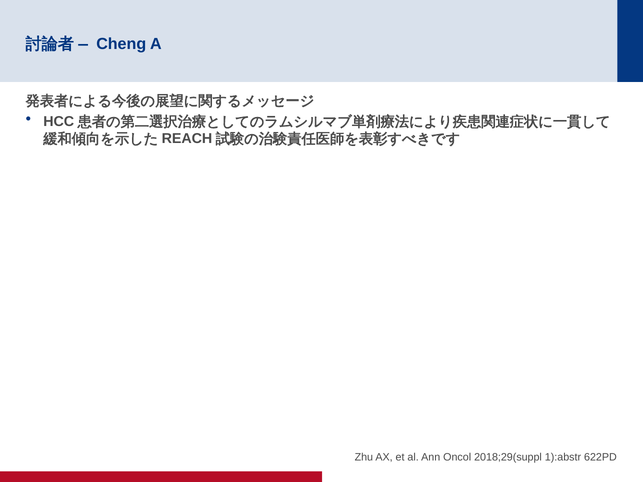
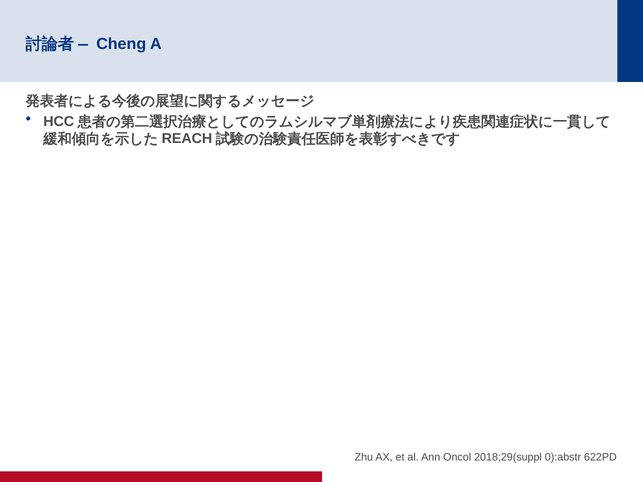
1):abstr: 1):abstr -> 0):abstr (563, 457)
